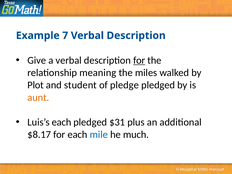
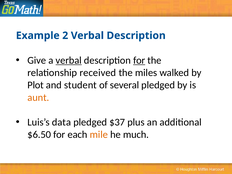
7: 7 -> 2 (65, 36)
verbal underline: none -> present (69, 60)
meaning: meaning -> received (98, 73)
pledge: pledge -> several (125, 85)
Luis’s each: each -> data (61, 122)
$31: $31 -> $37 (117, 122)
$8.17: $8.17 -> $6.50 (39, 135)
mile colour: blue -> orange (99, 135)
